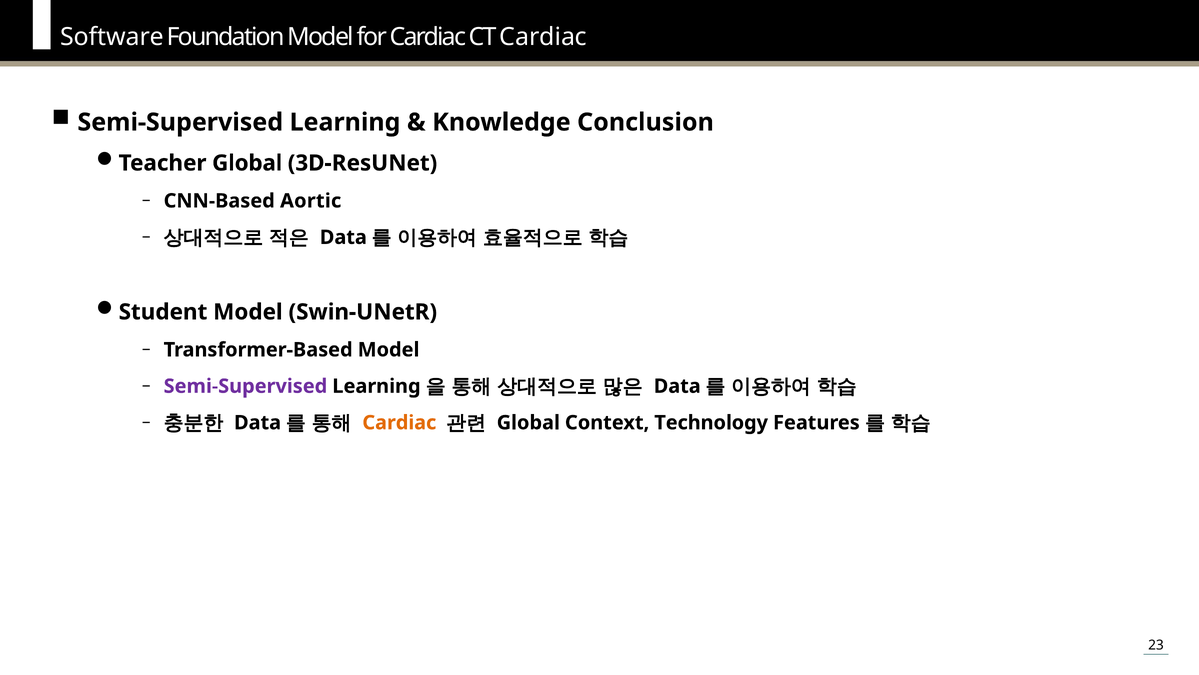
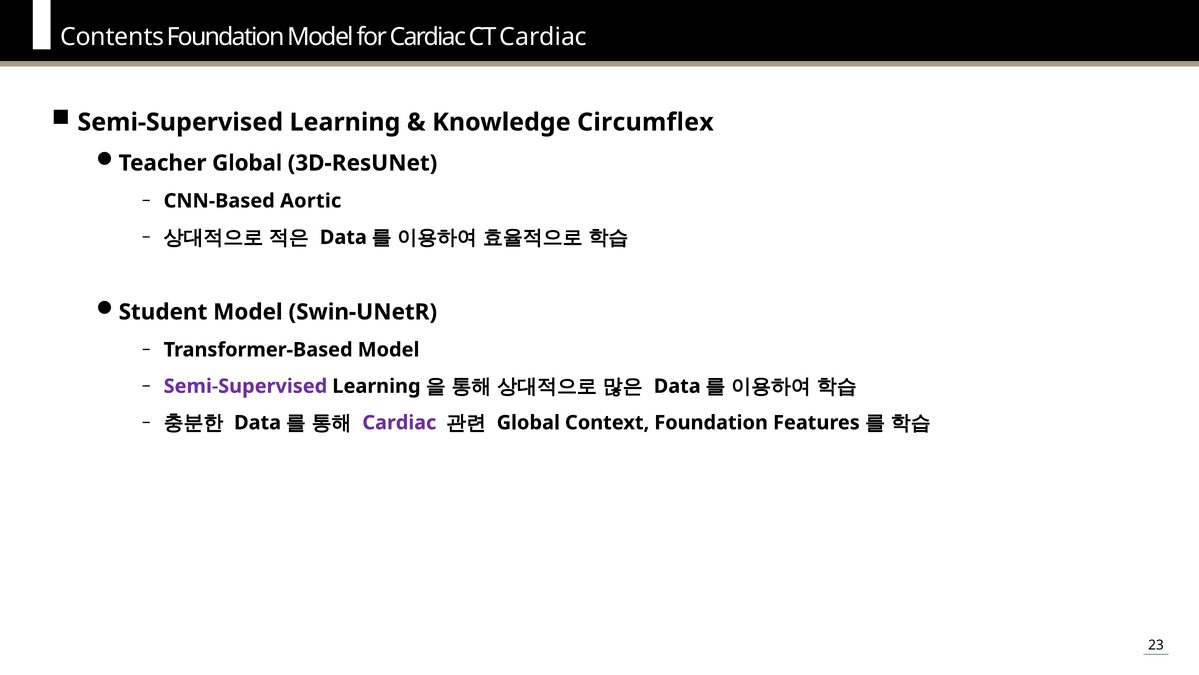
Software: Software -> Contents (112, 37)
Conclusion: Conclusion -> Circumflex (645, 122)
Cardiac colour: orange -> purple (399, 422)
Context Technology: Technology -> Foundation (711, 422)
